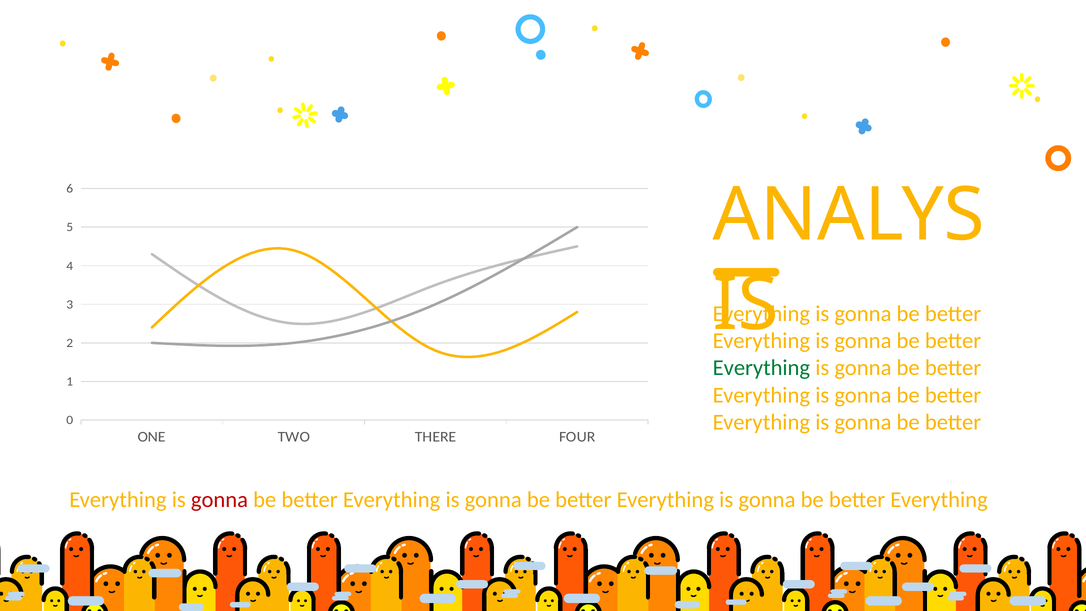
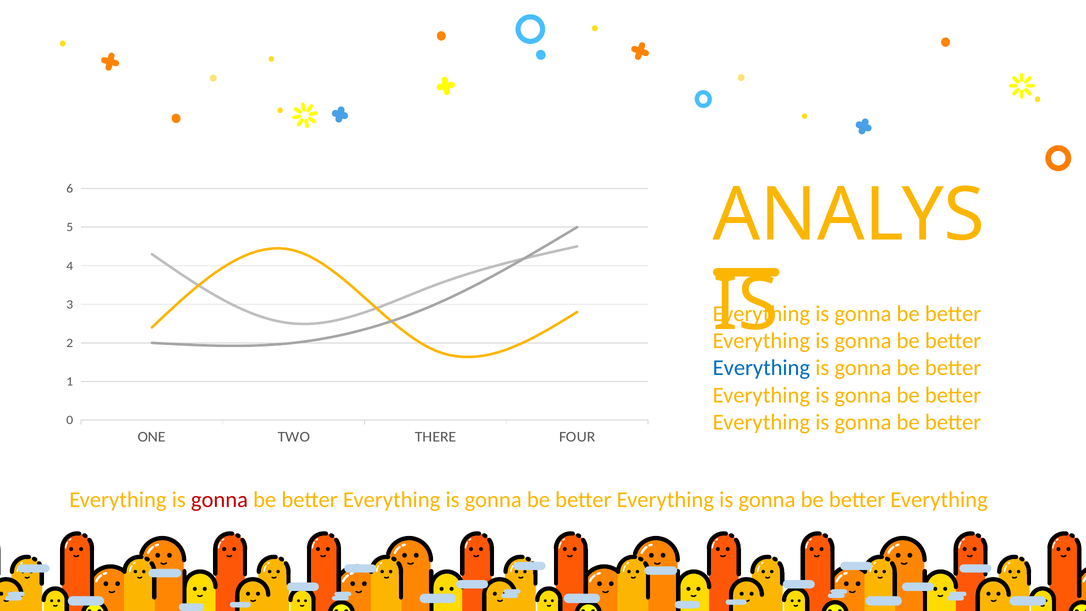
Everything colour: green -> blue (761, 368)
